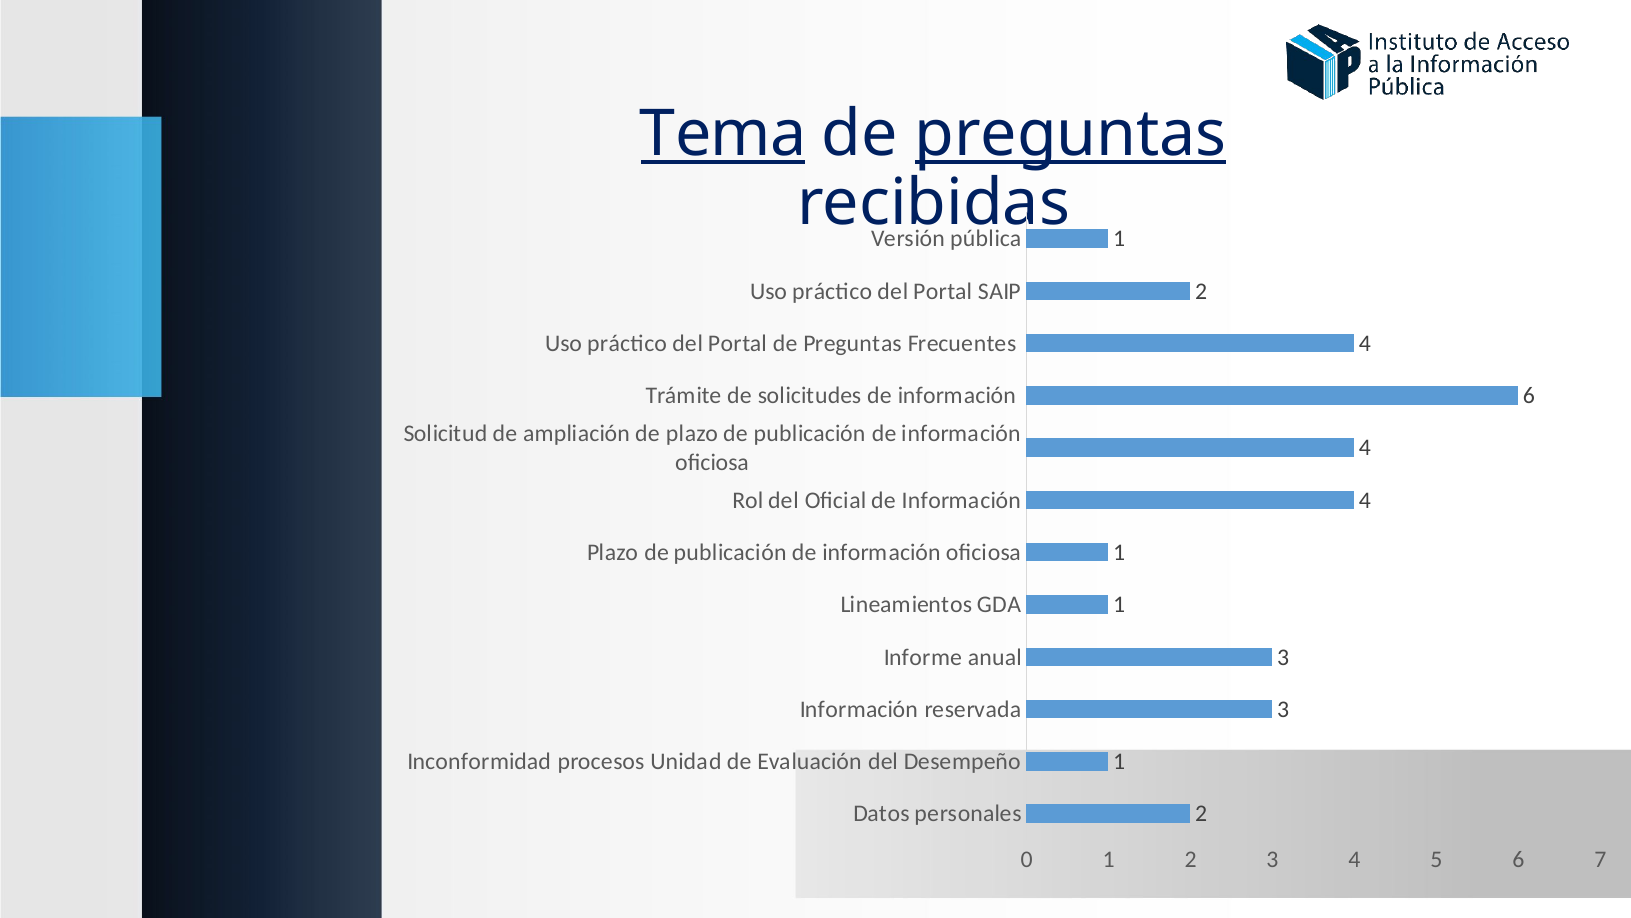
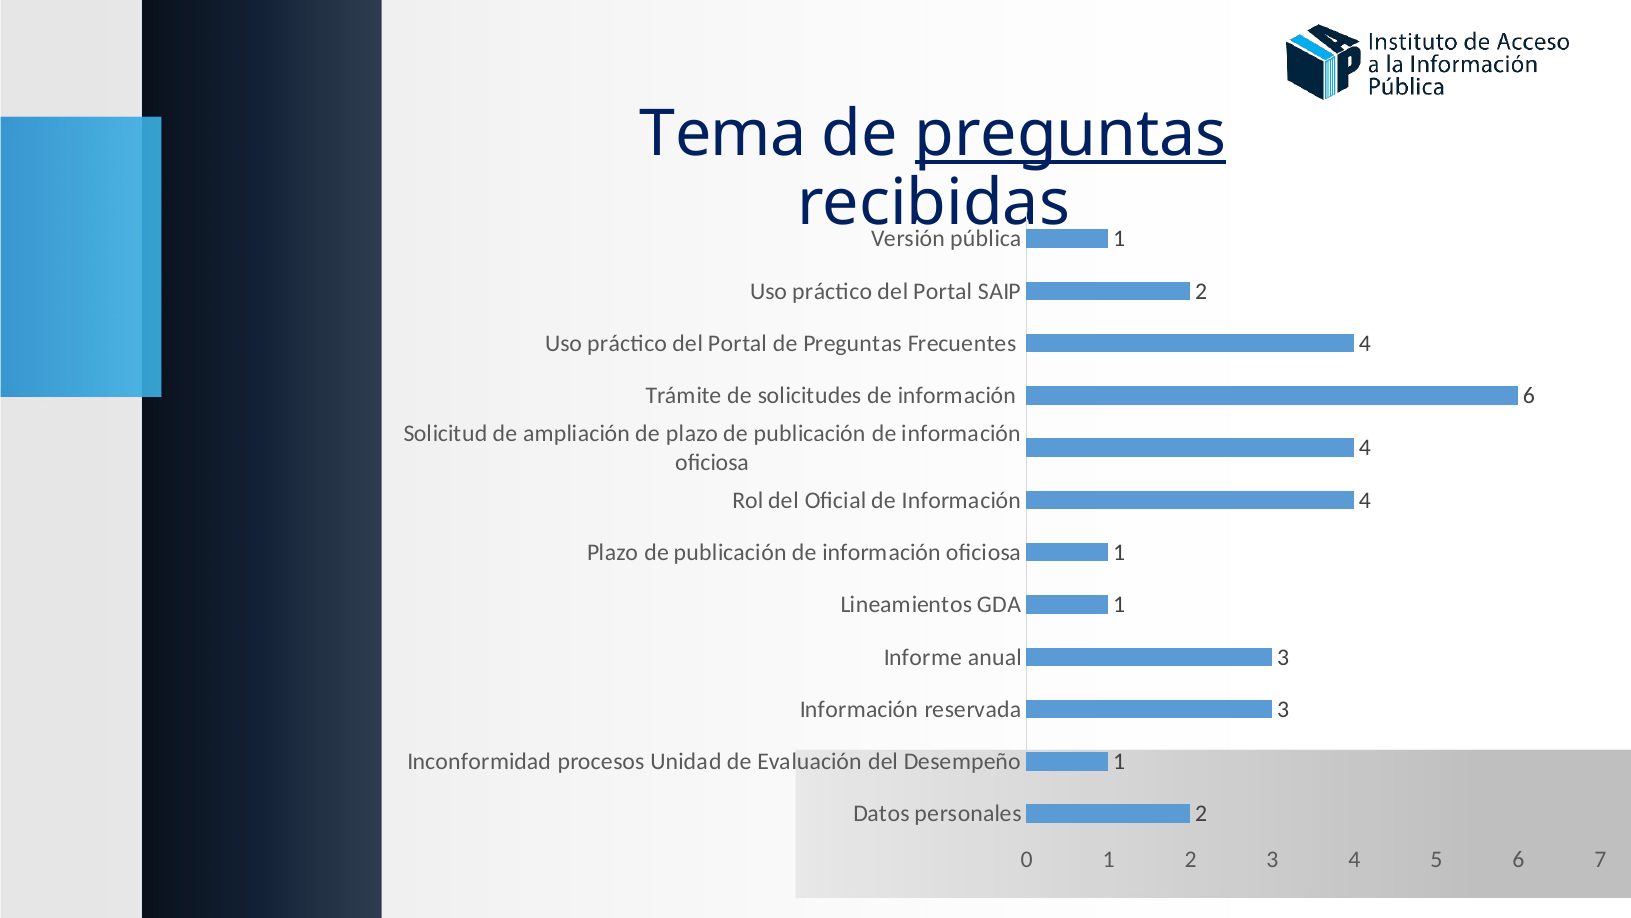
Tema underline: present -> none (723, 134)
